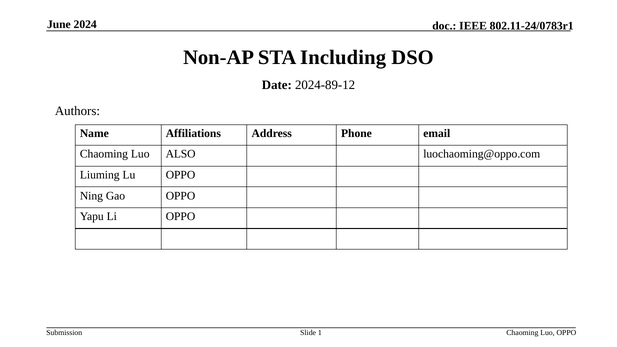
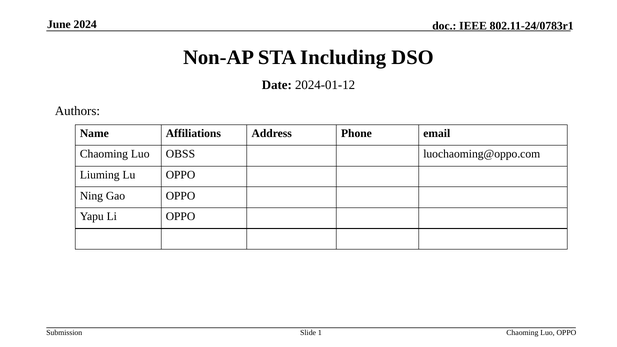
2024-89-12: 2024-89-12 -> 2024-01-12 (325, 85)
ALSO: ALSO -> OBSS (180, 154)
